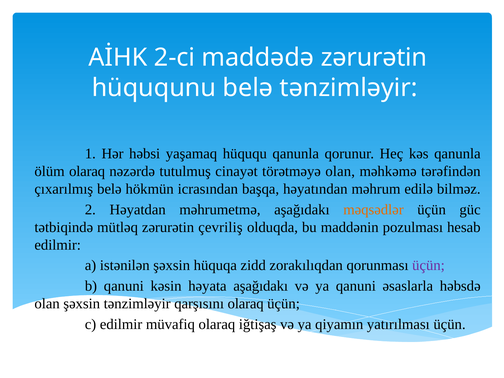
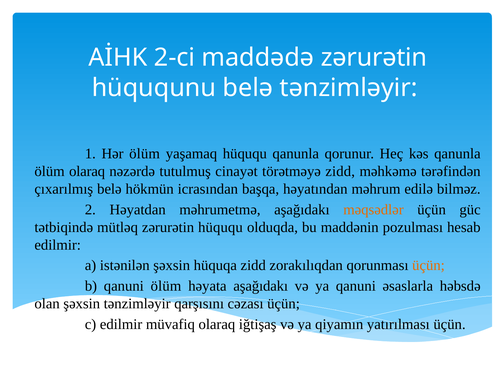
Hər həbsi: həbsi -> ölüm (145, 154)
törətməyə olan: olan -> zidd (340, 171)
zərurətin çevriliş: çevriliş -> hüququ (220, 227)
üçün colour: purple -> orange (428, 265)
qanuni kəsin: kəsin -> ölüm (166, 286)
qarşısını olaraq: olaraq -> cəzası (246, 304)
